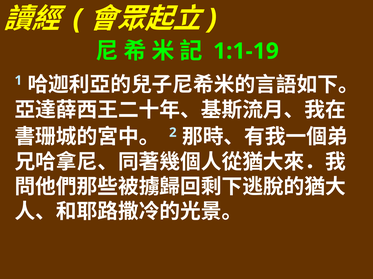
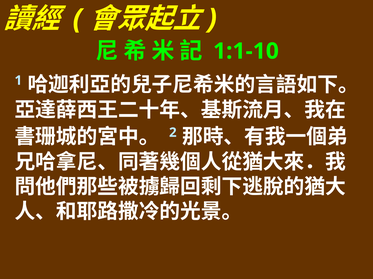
1:1-19: 1:1-19 -> 1:1-10 (246, 51)
